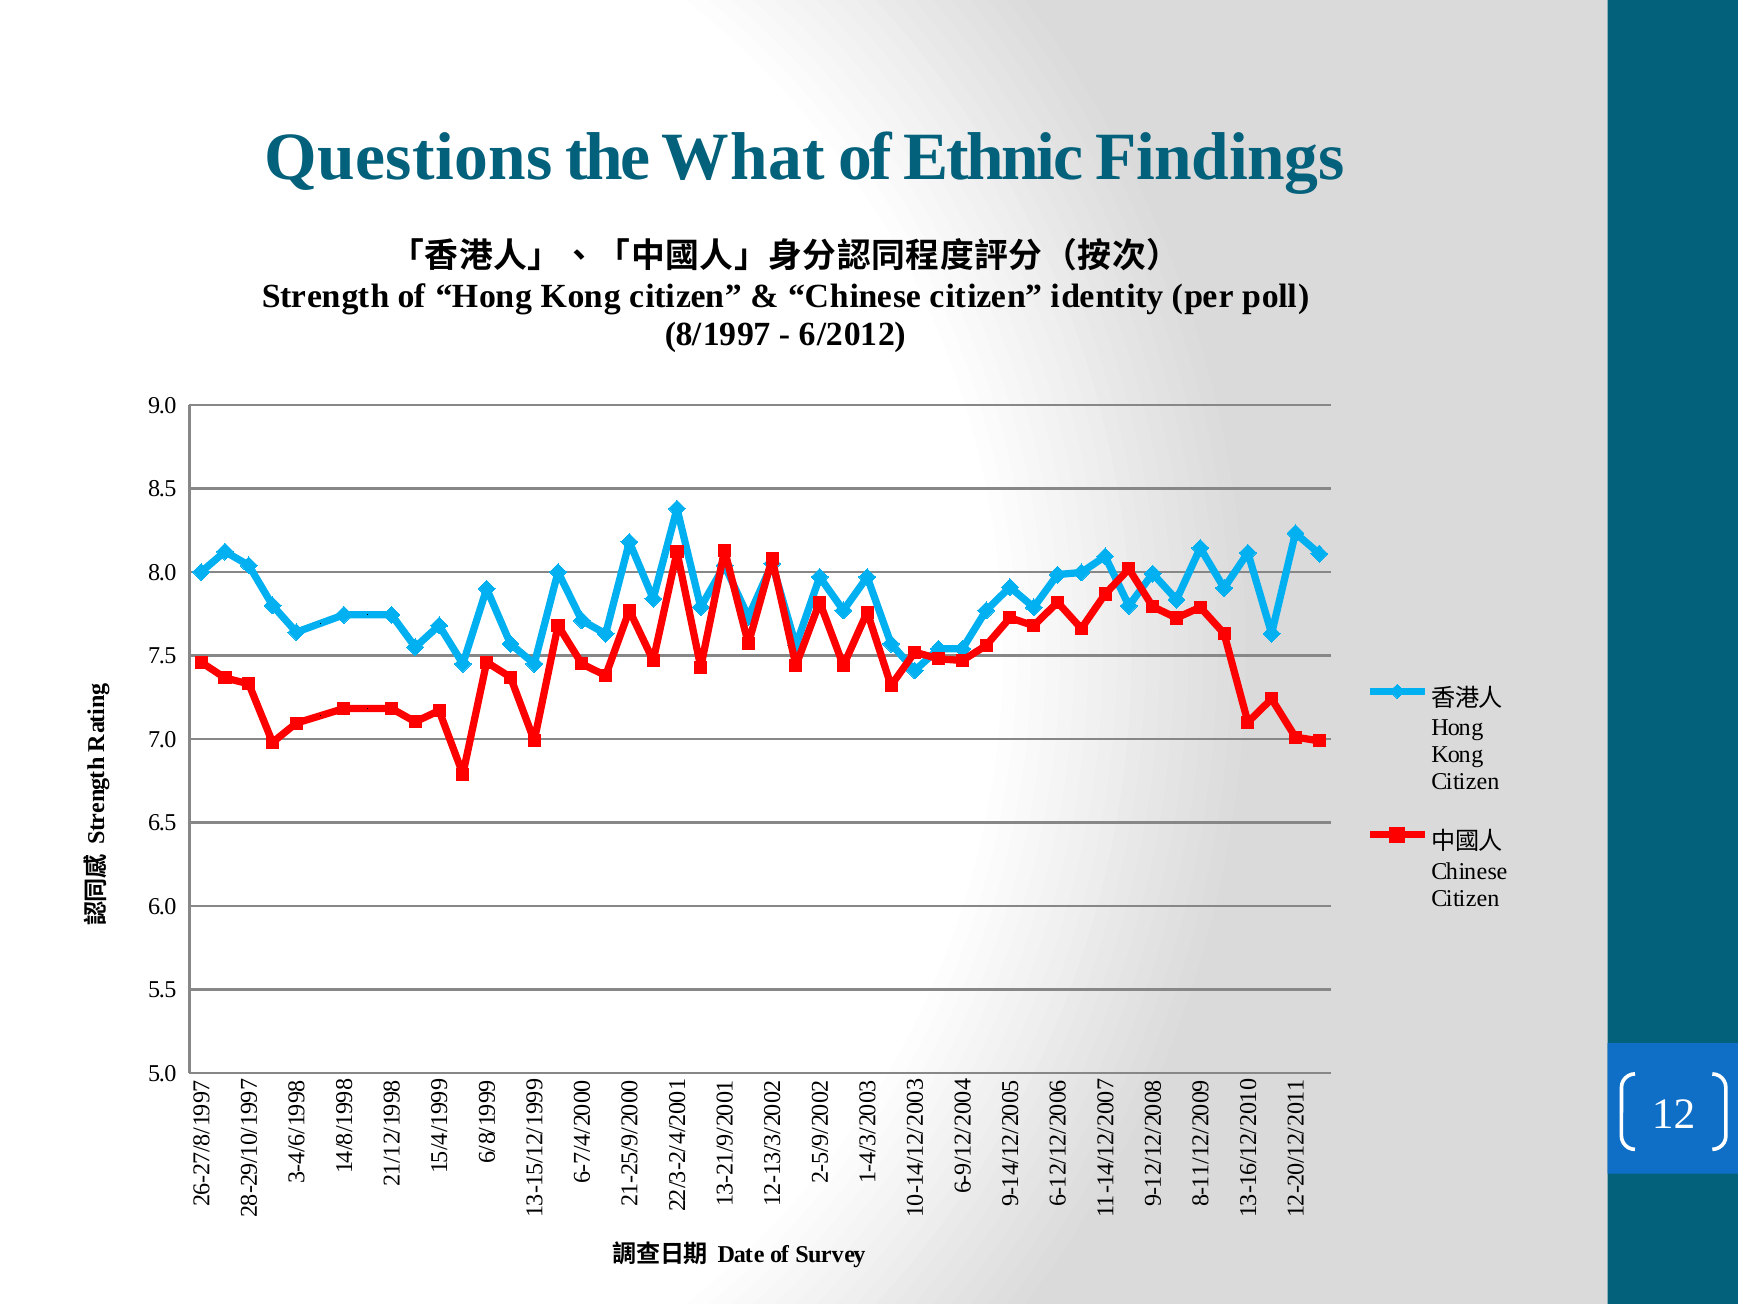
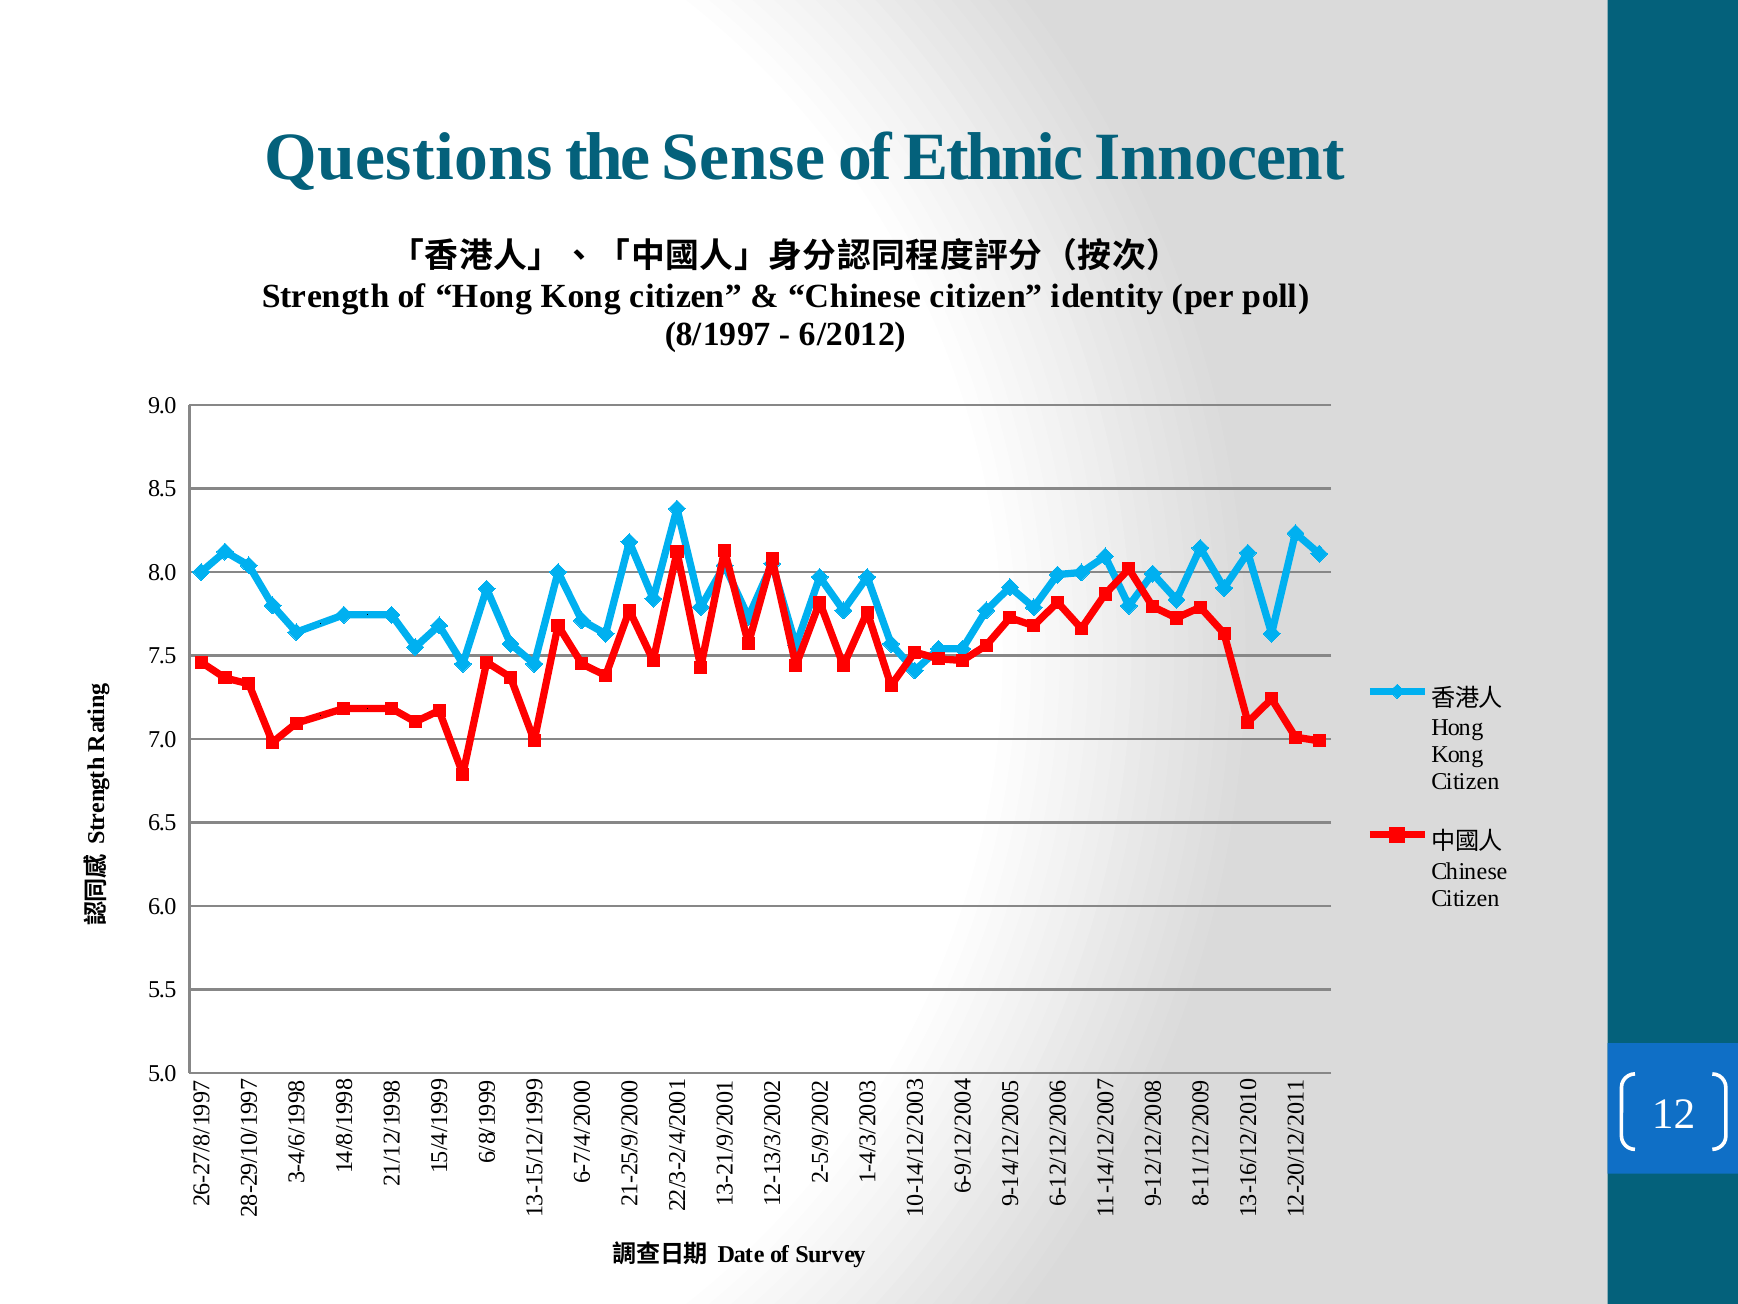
What: What -> Sense (744, 157)
Findings: Findings -> Innocent (1220, 157)
